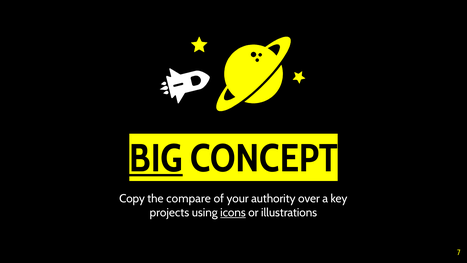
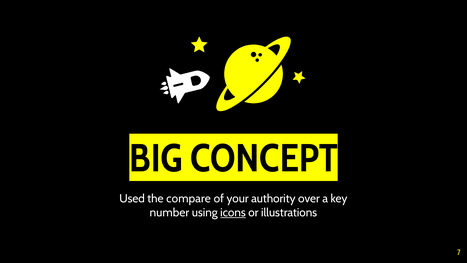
BIG underline: present -> none (156, 158)
Copy: Copy -> Used (132, 198)
projects: projects -> number (169, 212)
